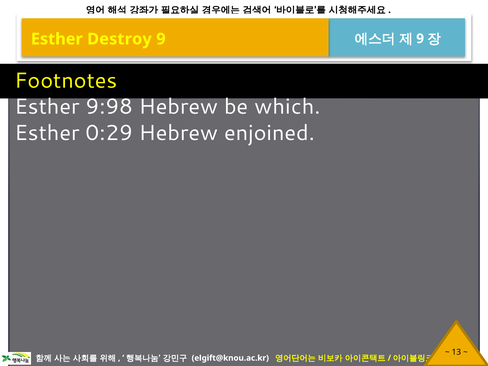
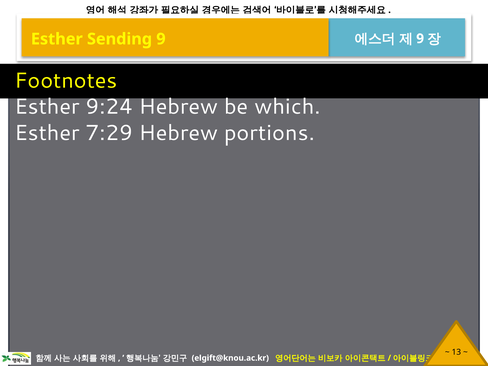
Destroy: Destroy -> Sending (120, 39)
9:98: 9:98 -> 9:24 (109, 107)
0:29: 0:29 -> 7:29 (109, 133)
enjoined: enjoined -> portions (269, 133)
